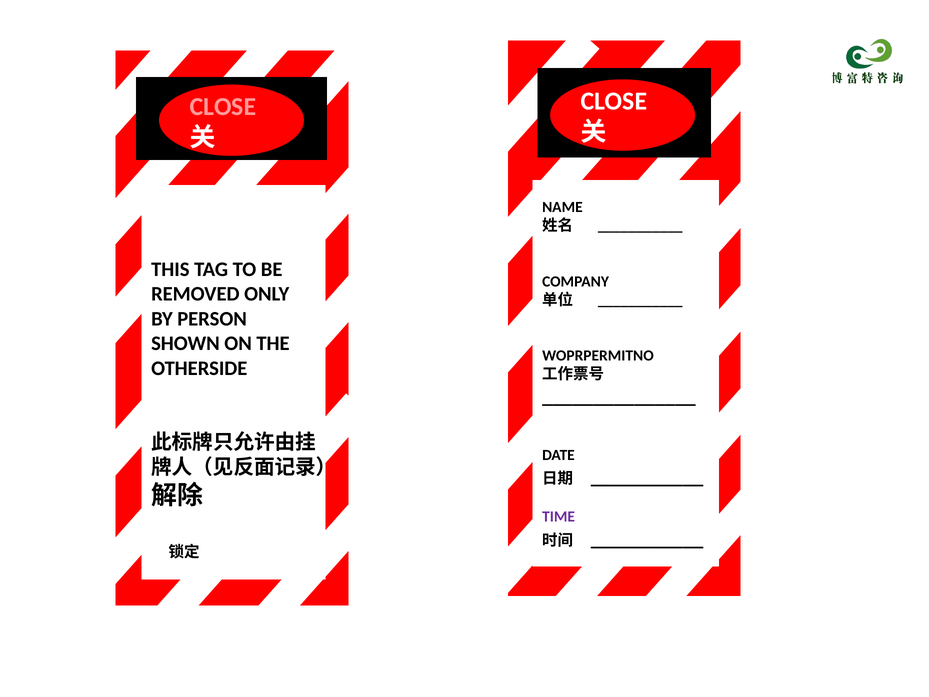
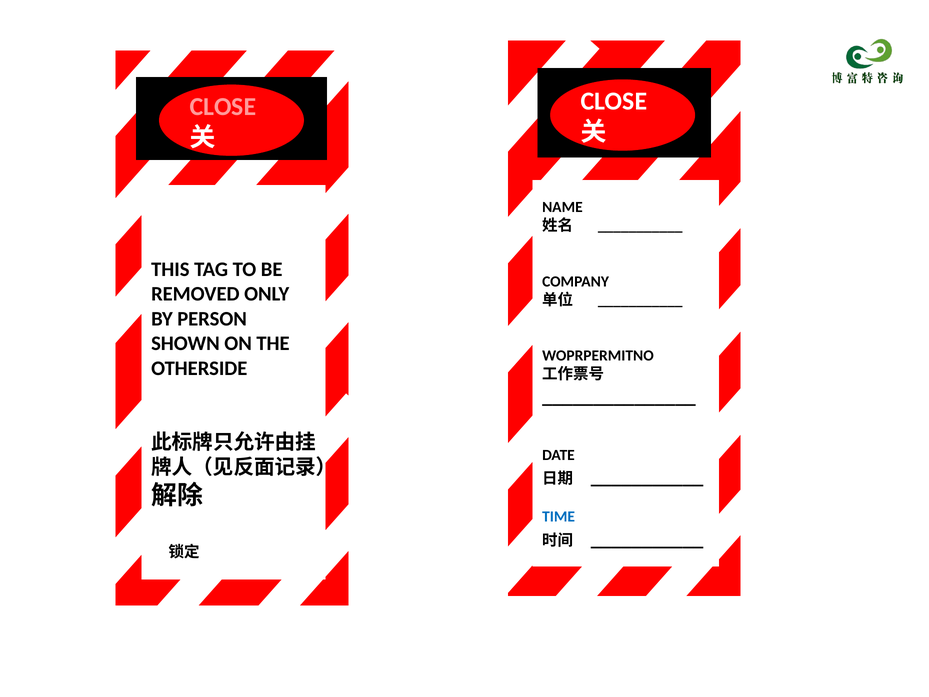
TIME colour: purple -> blue (559, 517)
